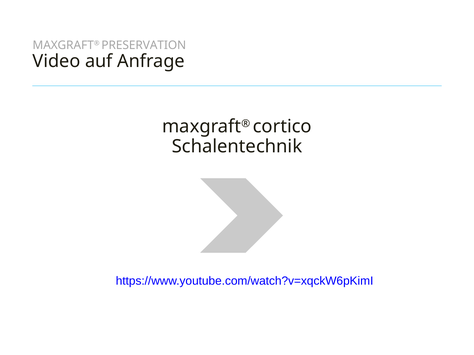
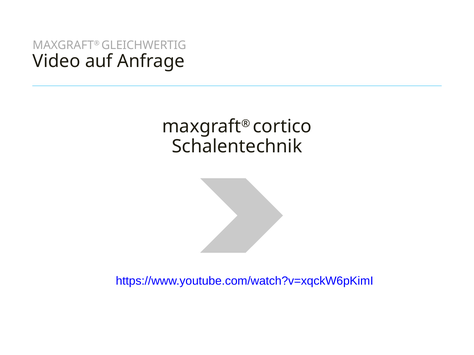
PRESERVATION: PRESERVATION -> GLEICHWERTIG (144, 45)
